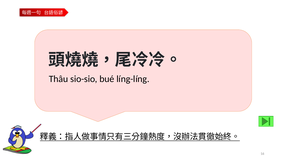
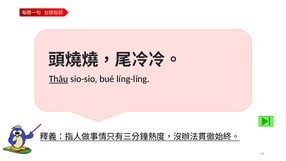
Thâu underline: none -> present (59, 79)
